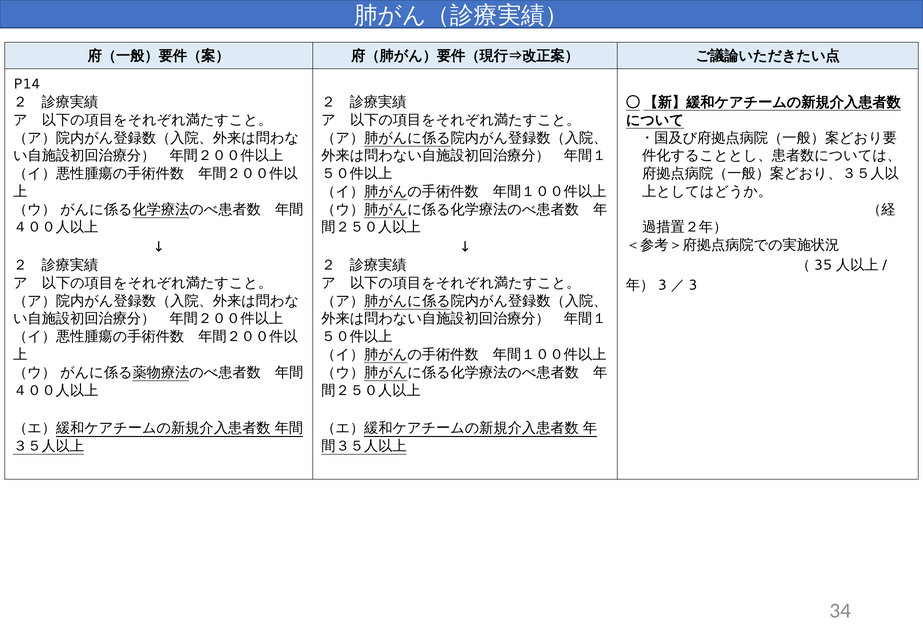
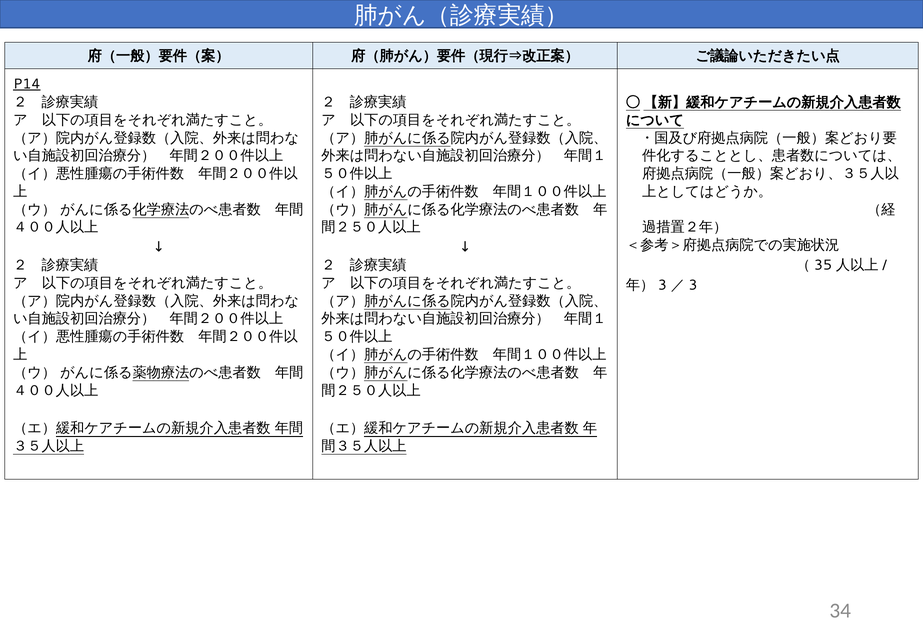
P14 underline: none -> present (27, 84)
